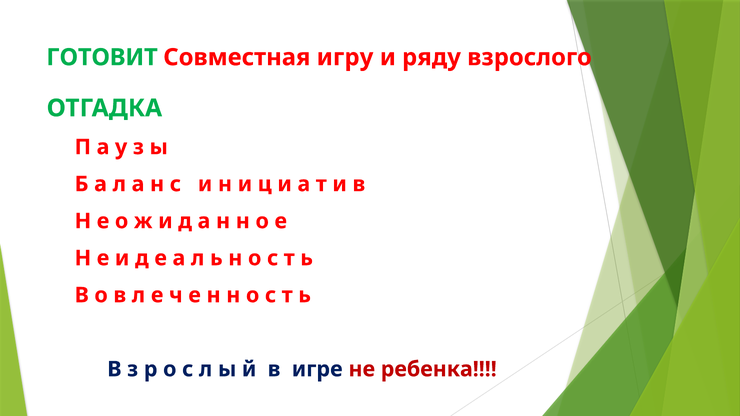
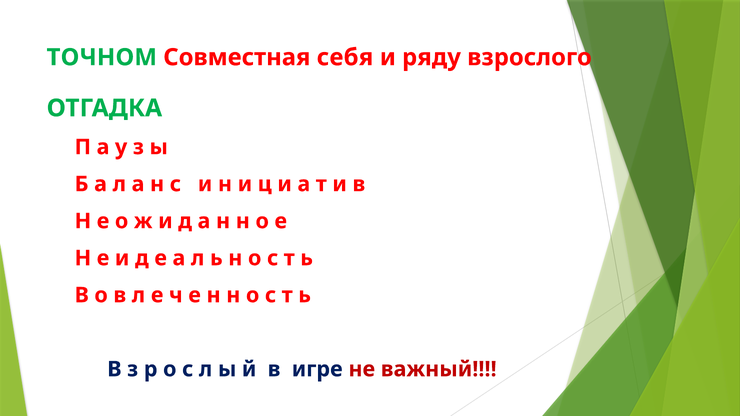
ГОТОВИТ: ГОТОВИТ -> ТОЧНОМ (102, 57)
игру: игру -> себя (345, 57)
ребенка: ребенка -> важный (439, 369)
